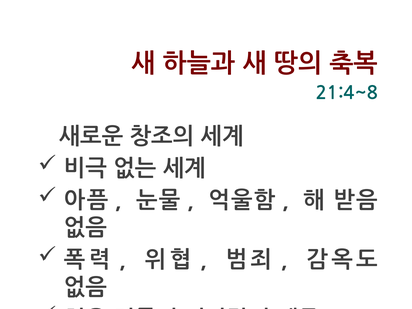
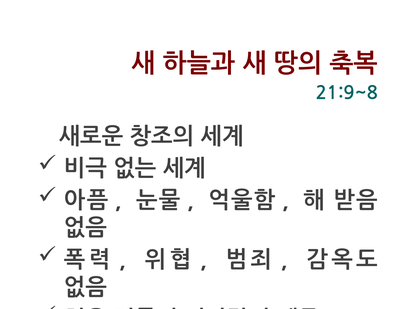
21:4~8: 21:4~8 -> 21:9~8 (347, 93)
